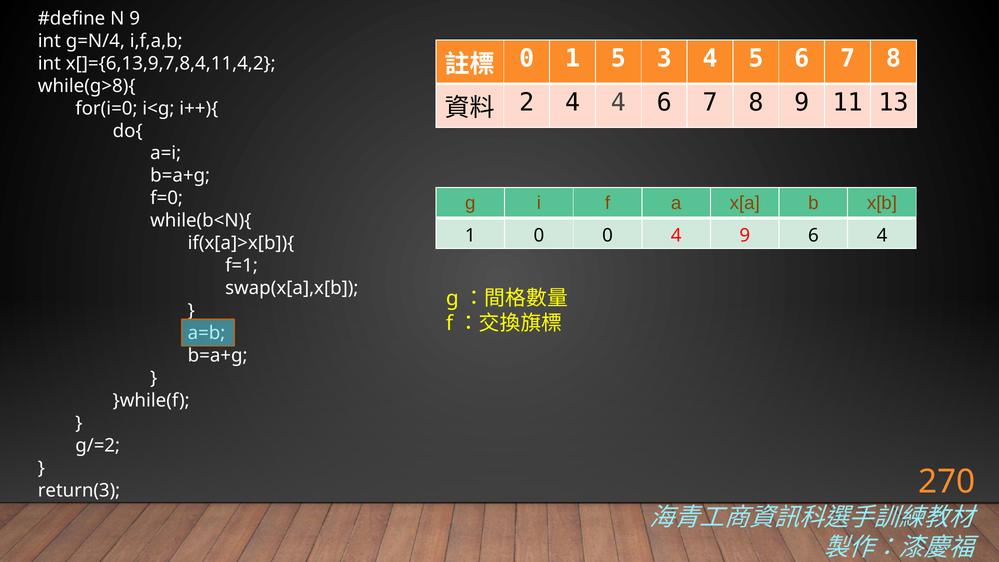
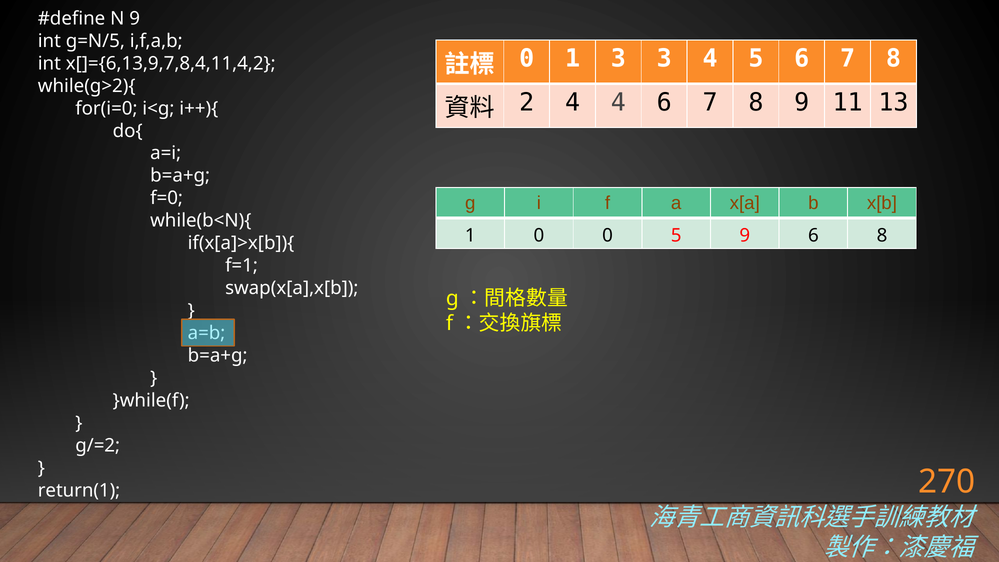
g=N/4: g=N/4 -> g=N/5 (95, 41)
1 5: 5 -> 3 (618, 59)
while(g>8){: while(g>8){ -> while(g>2){ (87, 86)
0 4: 4 -> 5 (676, 235)
6 4: 4 -> 8 (882, 235)
return(3: return(3 -> return(1 (79, 490)
